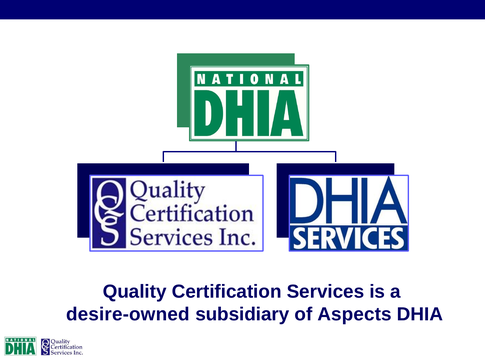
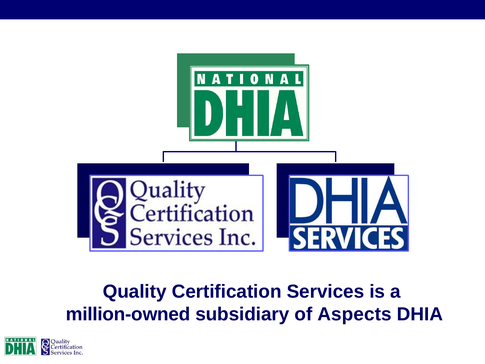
desire-owned: desire-owned -> million-owned (128, 314)
